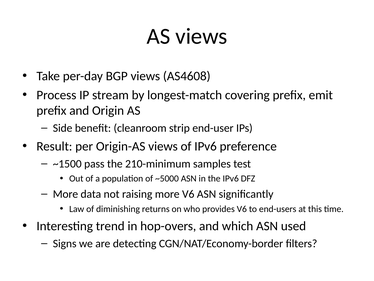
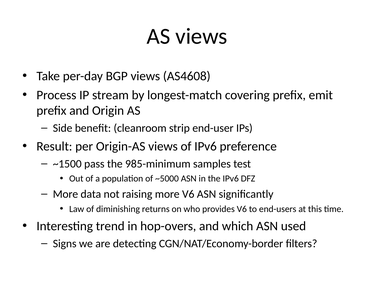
210-minimum: 210-minimum -> 985-minimum (158, 163)
